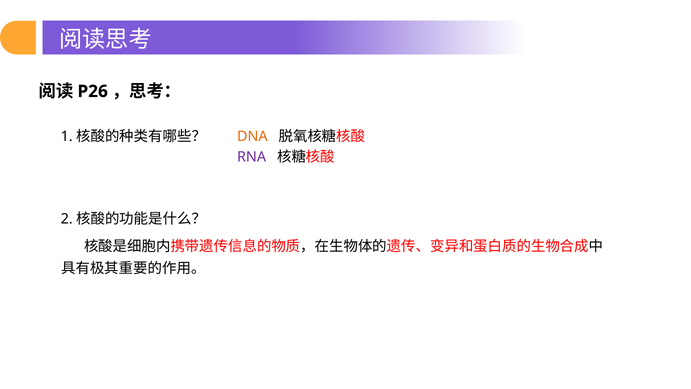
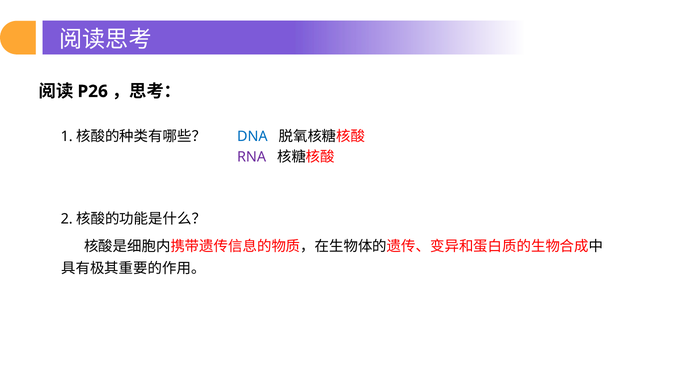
DNA colour: orange -> blue (252, 137)
